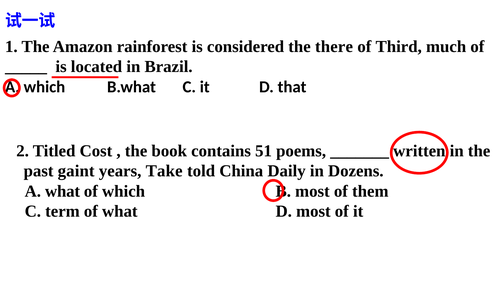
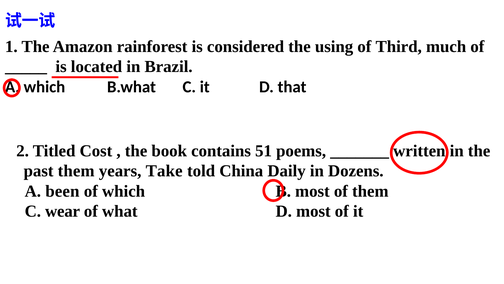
there: there -> using (334, 46)
past gaint: gaint -> them (76, 171)
A what: what -> been (62, 191)
term: term -> wear (63, 211)
